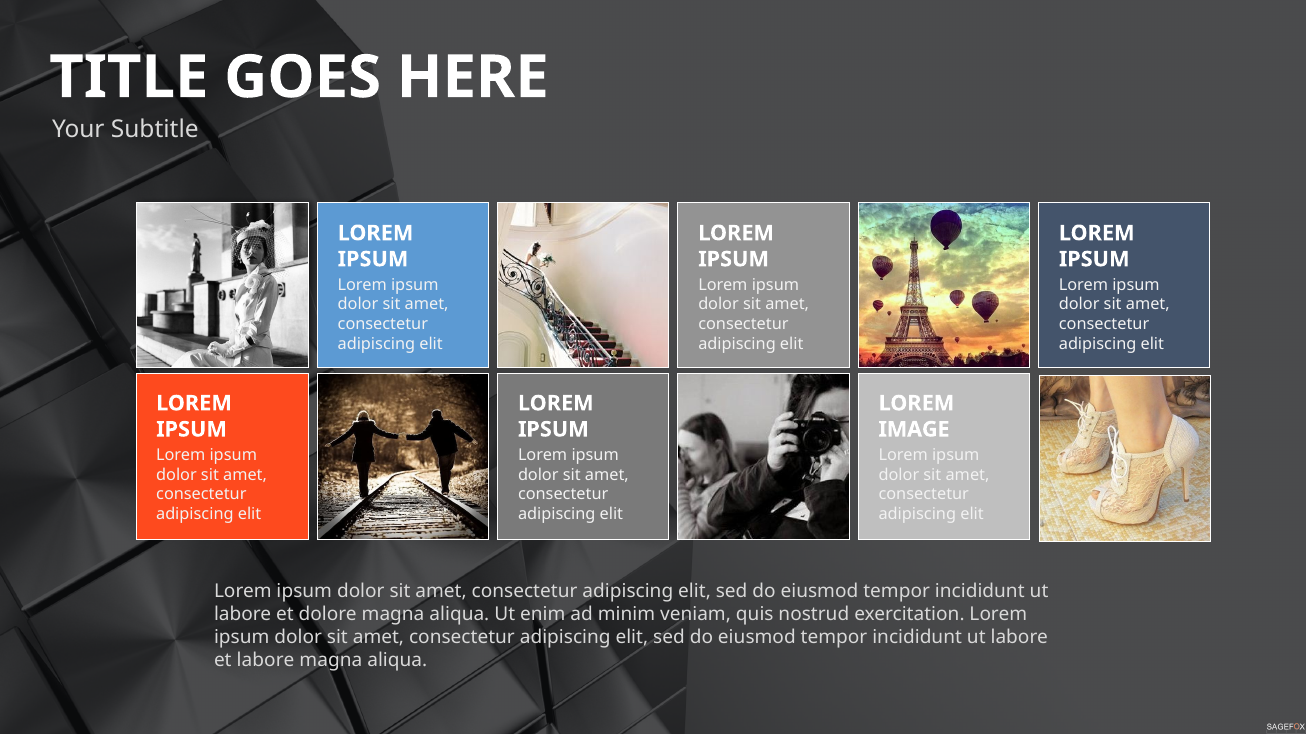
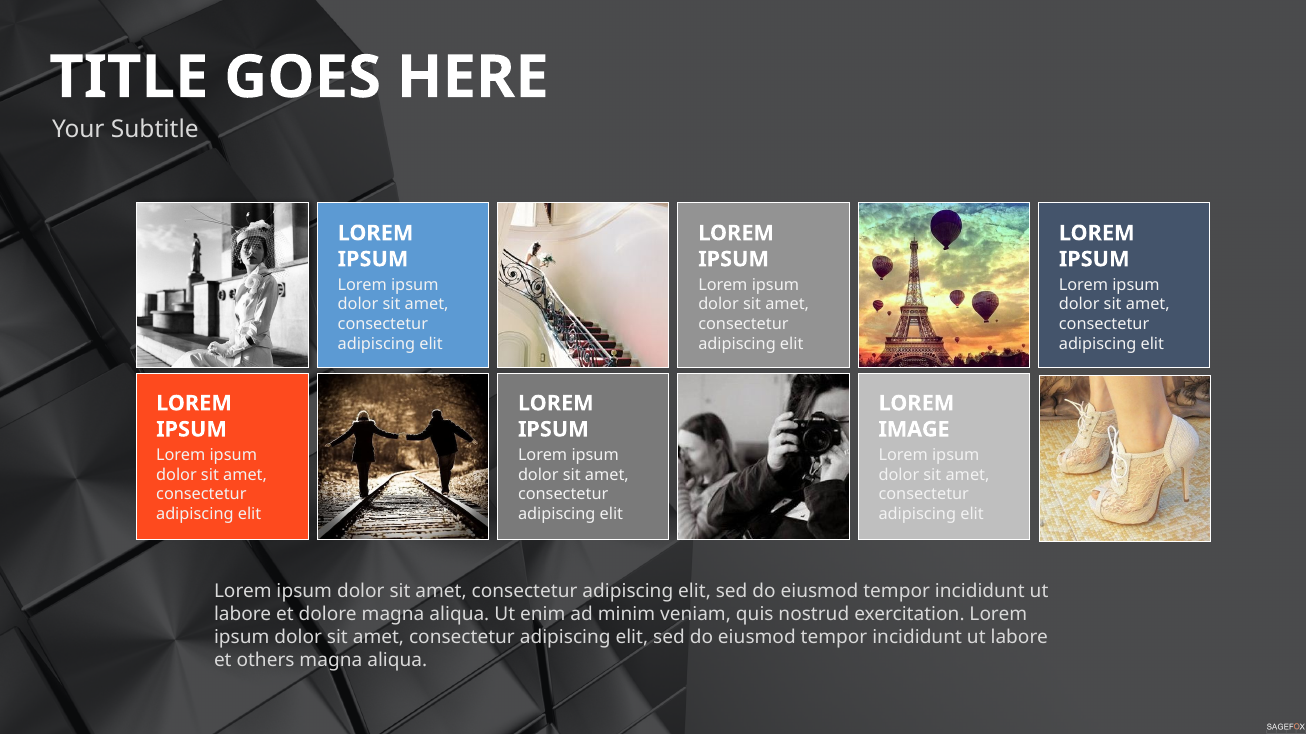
et labore: labore -> others (266, 661)
